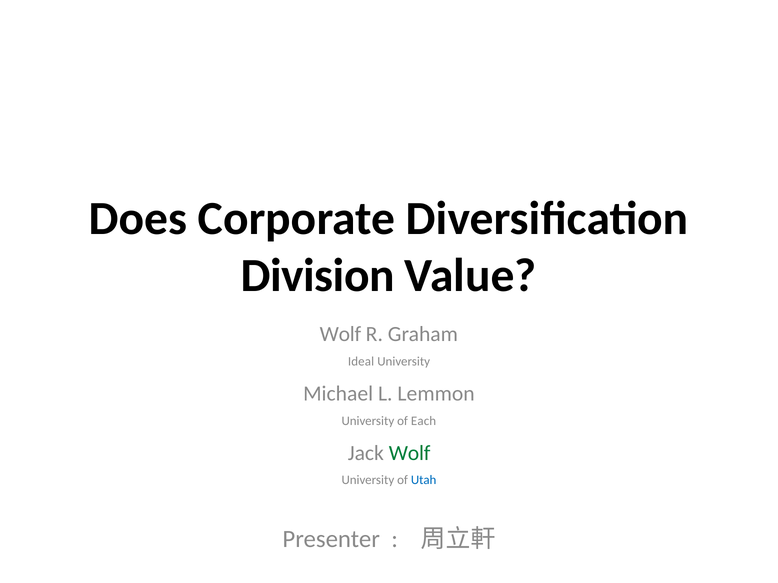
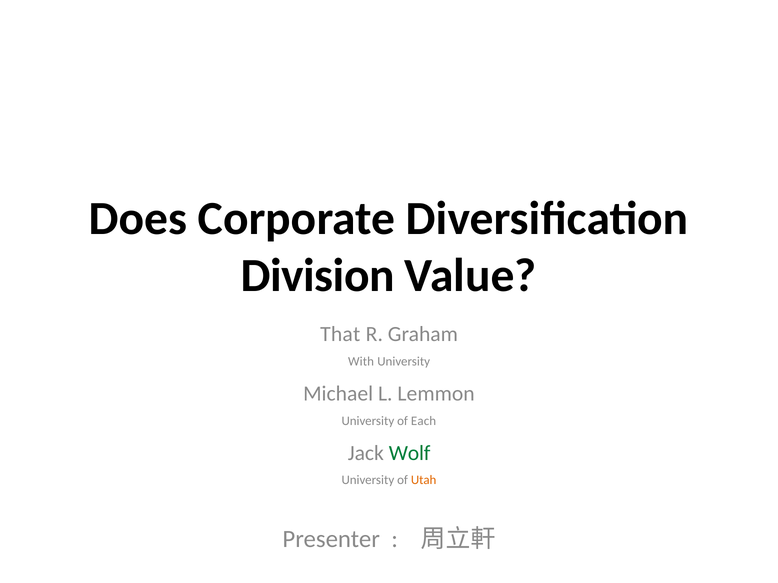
Wolf: Wolf -> That (340, 335)
Ideal: Ideal -> With (361, 362)
Utah colour: blue -> orange (424, 481)
